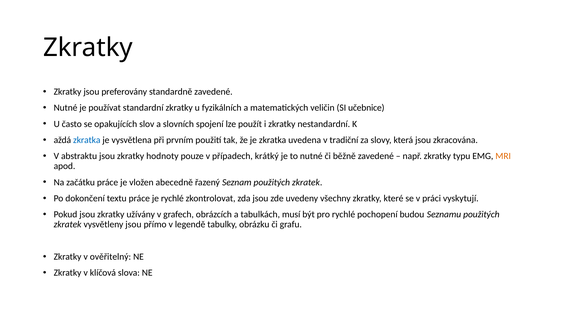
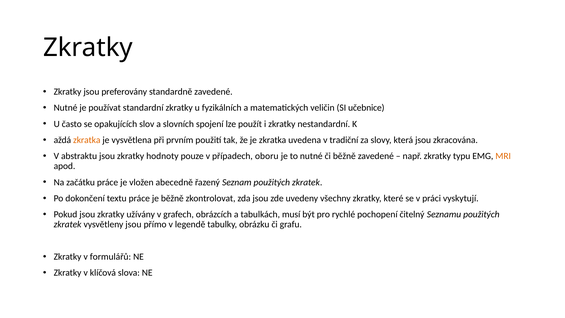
zkratka colour: blue -> orange (87, 140)
krátký: krátký -> oboru (267, 156)
je rychlé: rychlé -> běžně (172, 198)
budou: budou -> čitelný (412, 214)
ověřitelný: ověřitelný -> formulářů (110, 256)
